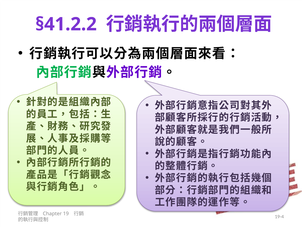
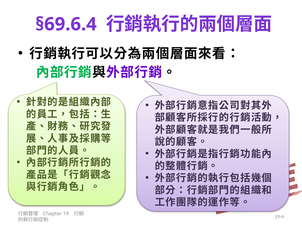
§41.2.2: §41.2.2 -> §69.6.4 (66, 24)
